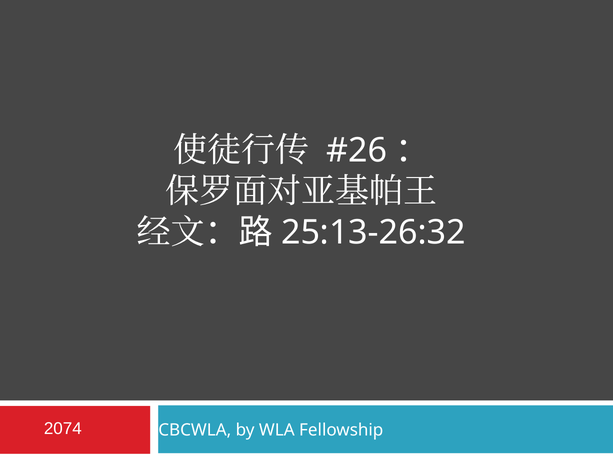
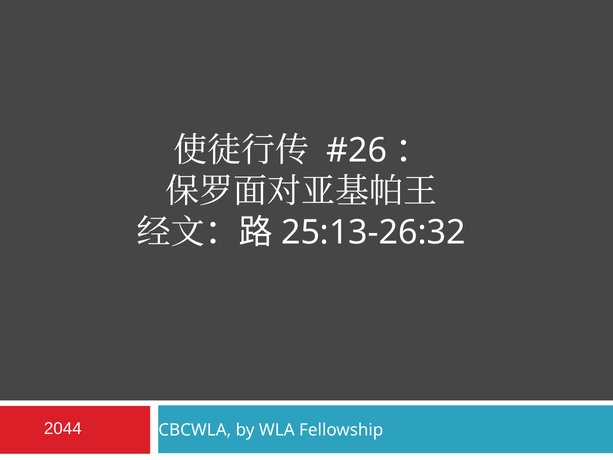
2074: 2074 -> 2044 (63, 428)
